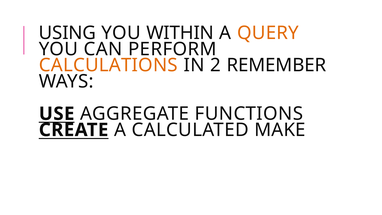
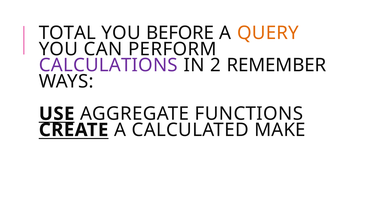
USING: USING -> TOTAL (67, 33)
WITHIN: WITHIN -> BEFORE (180, 33)
CALCULATIONS colour: orange -> purple (108, 65)
